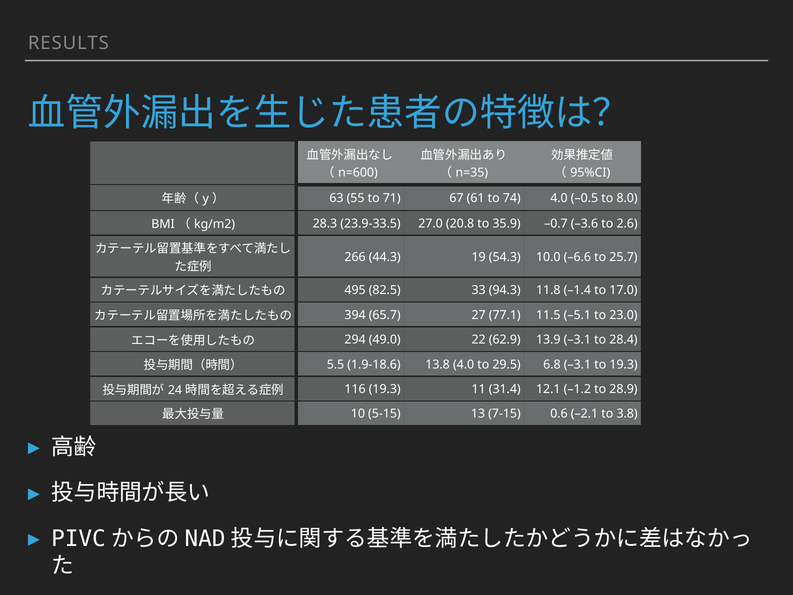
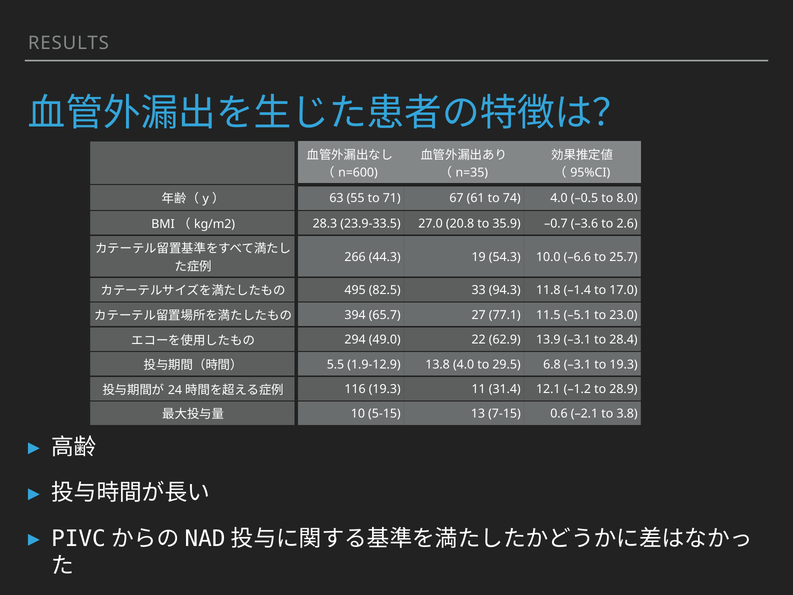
1.9-18.6: 1.9-18.6 -> 1.9-12.9 (374, 364)
